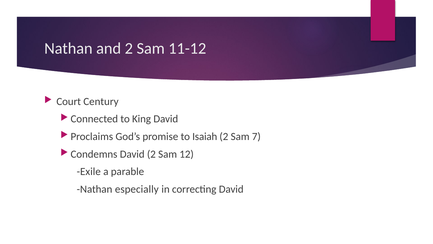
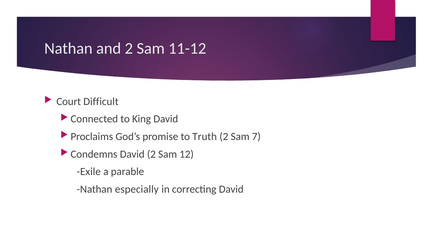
Century: Century -> Difficult (101, 101)
Isaiah: Isaiah -> Truth (205, 136)
